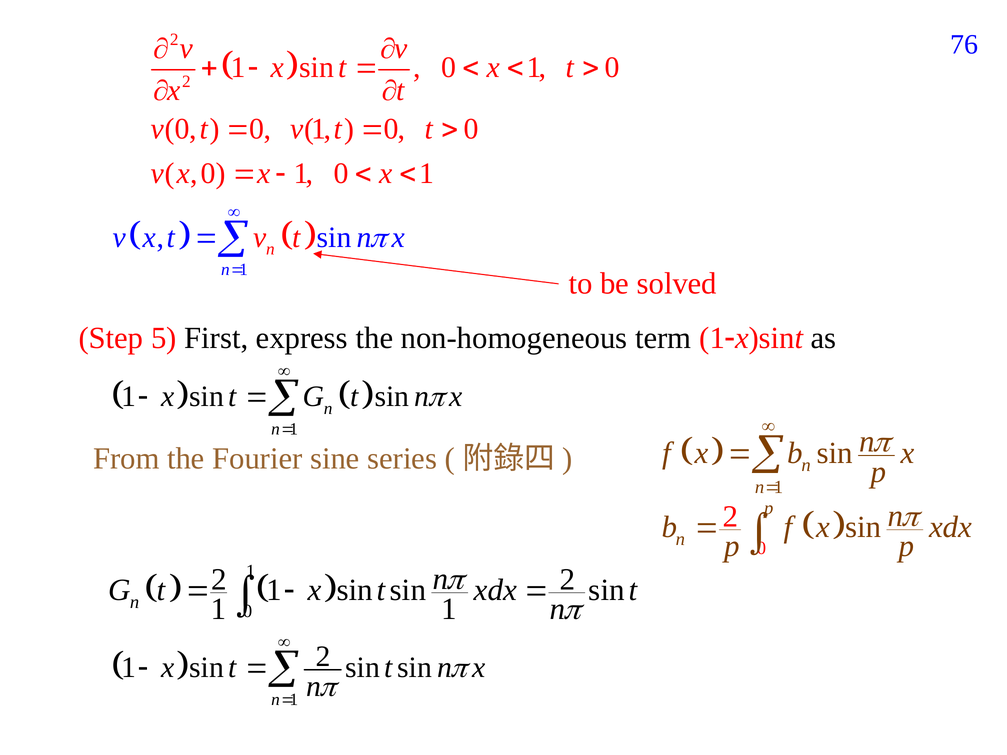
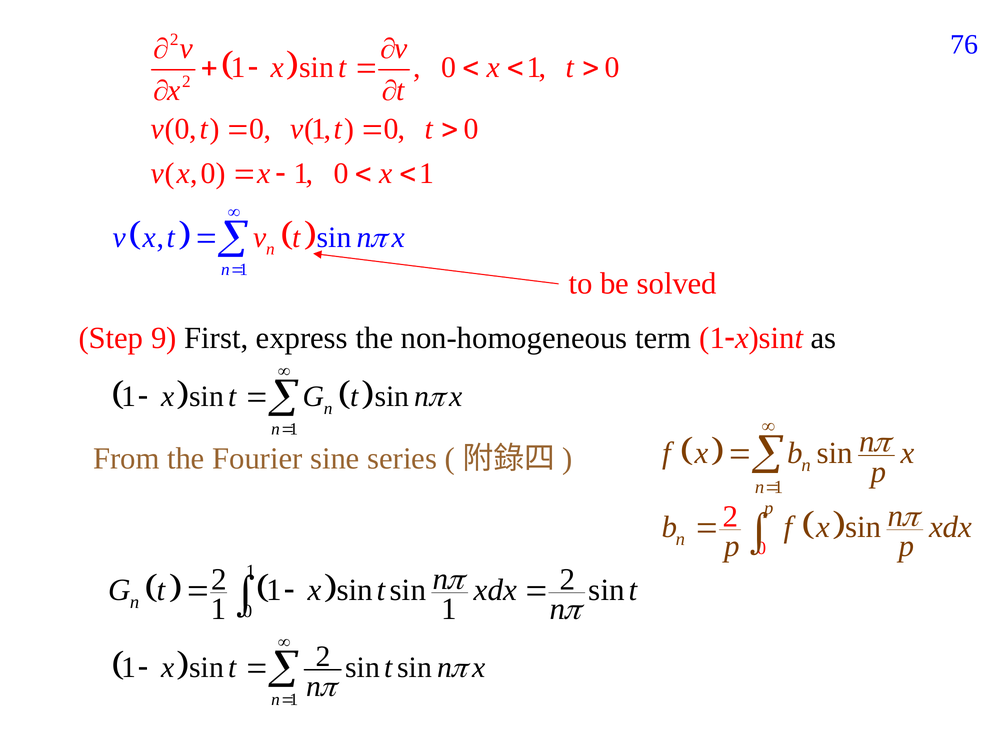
5: 5 -> 9 (164, 338)
